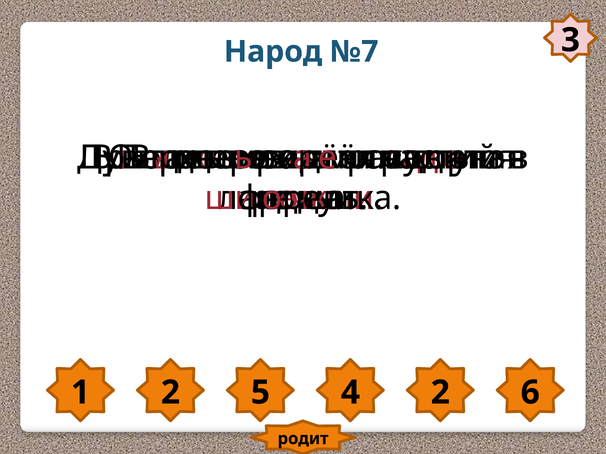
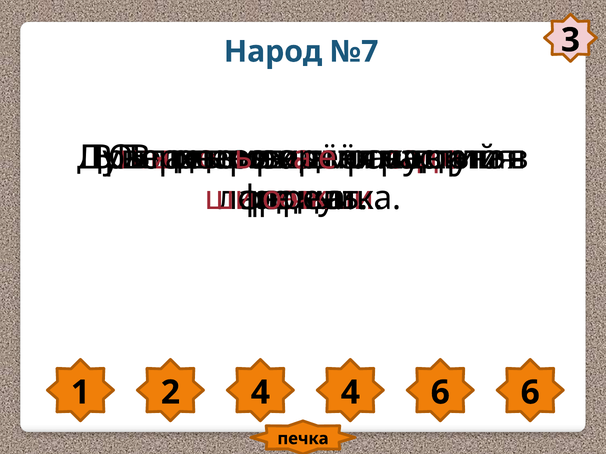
2 5: 5 -> 4 (260, 393)
4 2: 2 -> 6 (440, 393)
родит: родит -> печка (303, 439)
